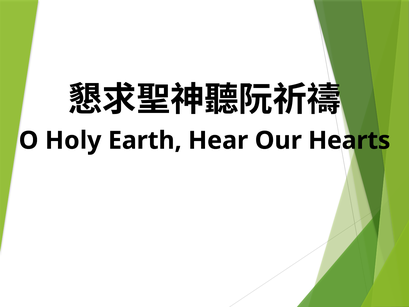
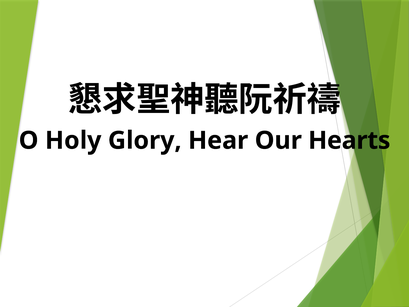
Earth: Earth -> Glory (145, 140)
